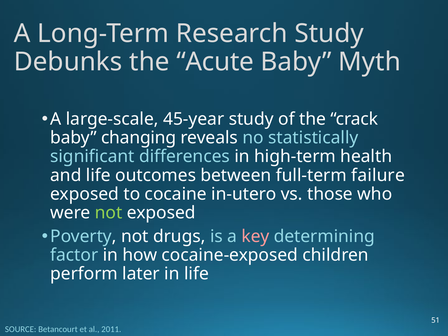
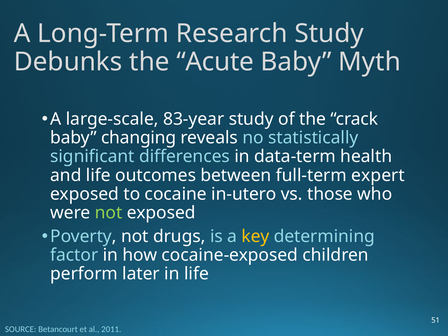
45-year: 45-year -> 83-year (194, 119)
high-term: high-term -> data-term (295, 156)
failure: failure -> expert (378, 175)
key colour: pink -> yellow (255, 236)
